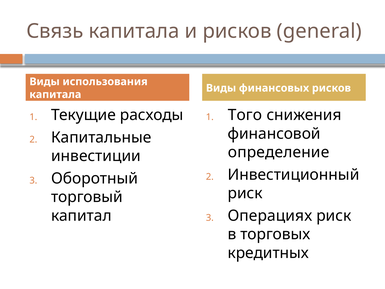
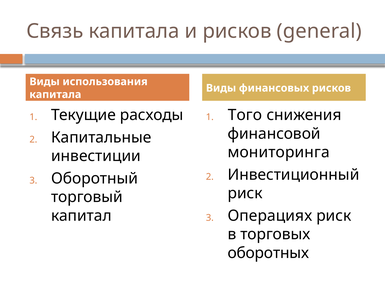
определение: определение -> мониторинга (279, 152)
кредитных: кредитных -> оборотных (268, 253)
